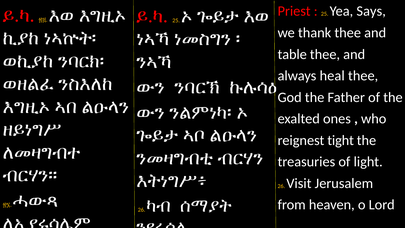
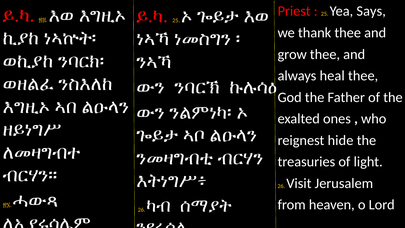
table: table -> grow (292, 54)
tight: tight -> hide (340, 140)
